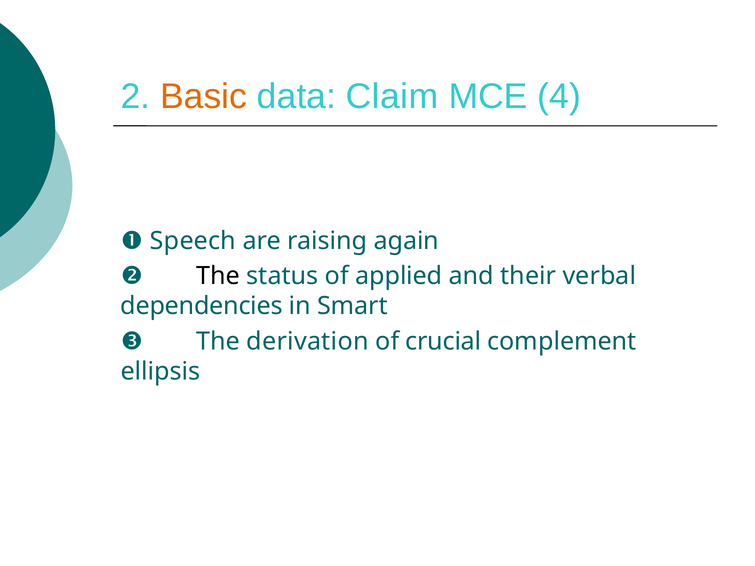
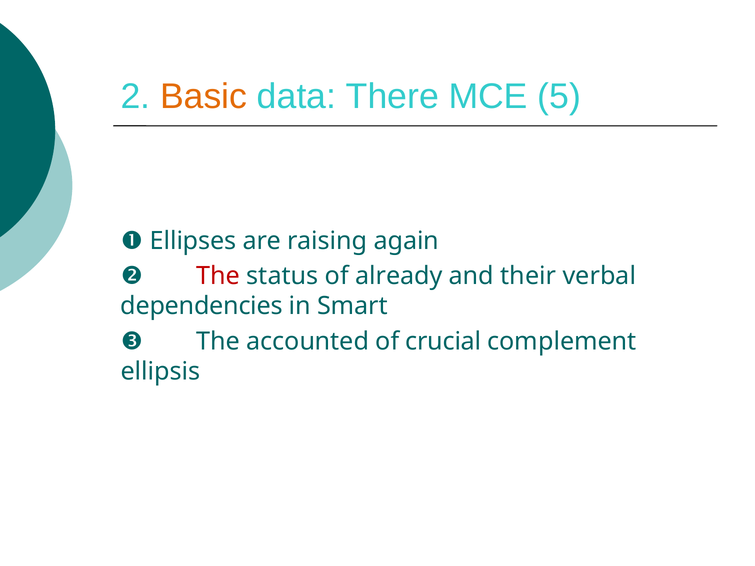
Claim: Claim -> There (392, 97)
4: 4 -> 5 (559, 97)
Speech: Speech -> Ellipses (193, 241)
The colour: black -> red (218, 276)
applied: applied -> already (399, 276)
derivation: derivation -> accounted (308, 341)
